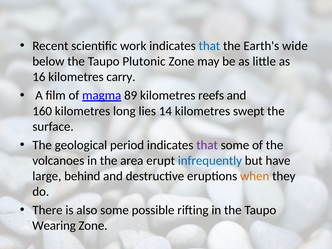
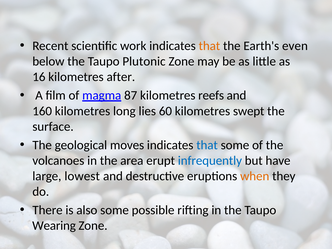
that colour: blue -> orange (209, 46)
wide: wide -> even (295, 46)
carry: carry -> after (121, 77)
89: 89 -> 87 (131, 95)
14: 14 -> 60 (165, 111)
period: period -> moves (127, 145)
that colour: purple -> blue (207, 145)
behind: behind -> lowest (82, 176)
